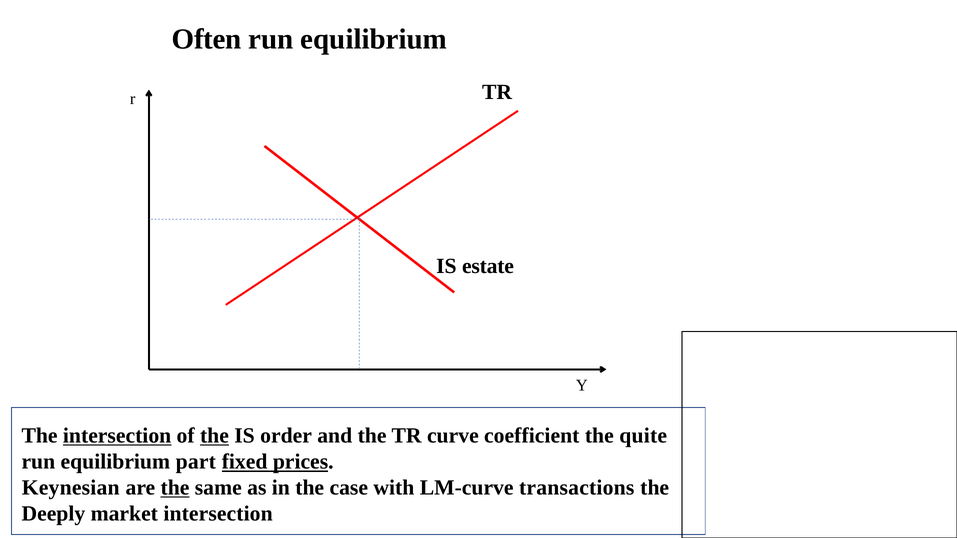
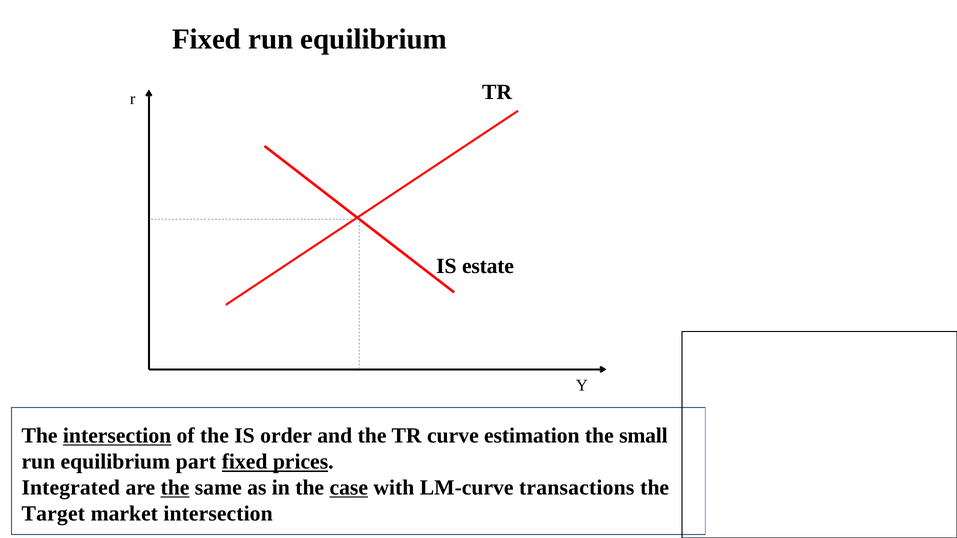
Often: Often -> Fixed (207, 39)
the underline: present -> none (214, 436)
coefficient: coefficient -> estimation (532, 436)
quite: quite -> small (643, 436)
Keynesian: Keynesian -> Integrated (71, 488)
case underline: none -> present (349, 488)
Deeply: Deeply -> Target (53, 514)
